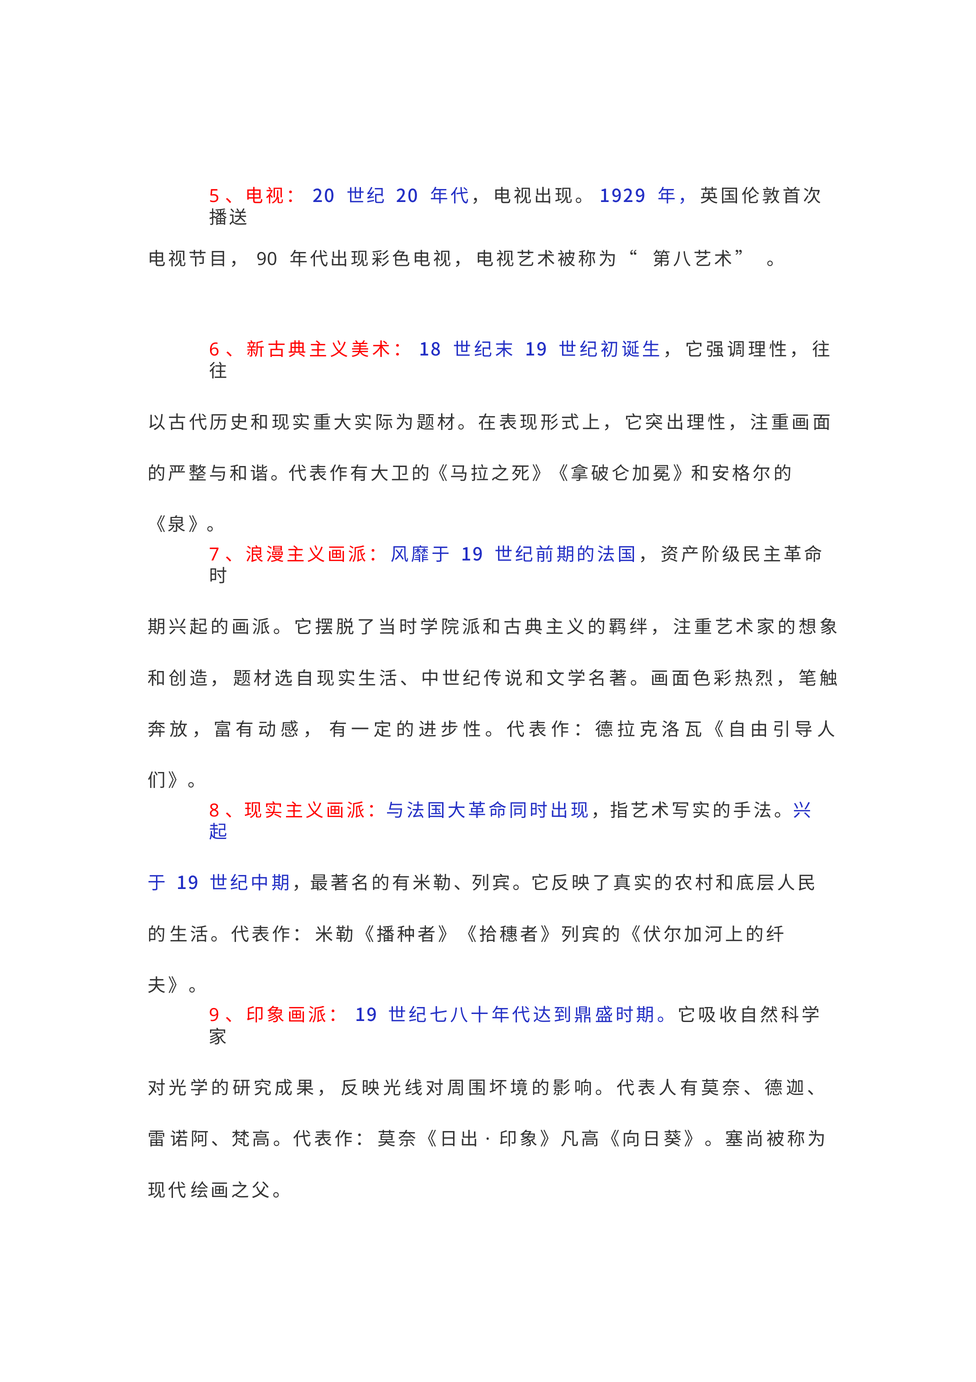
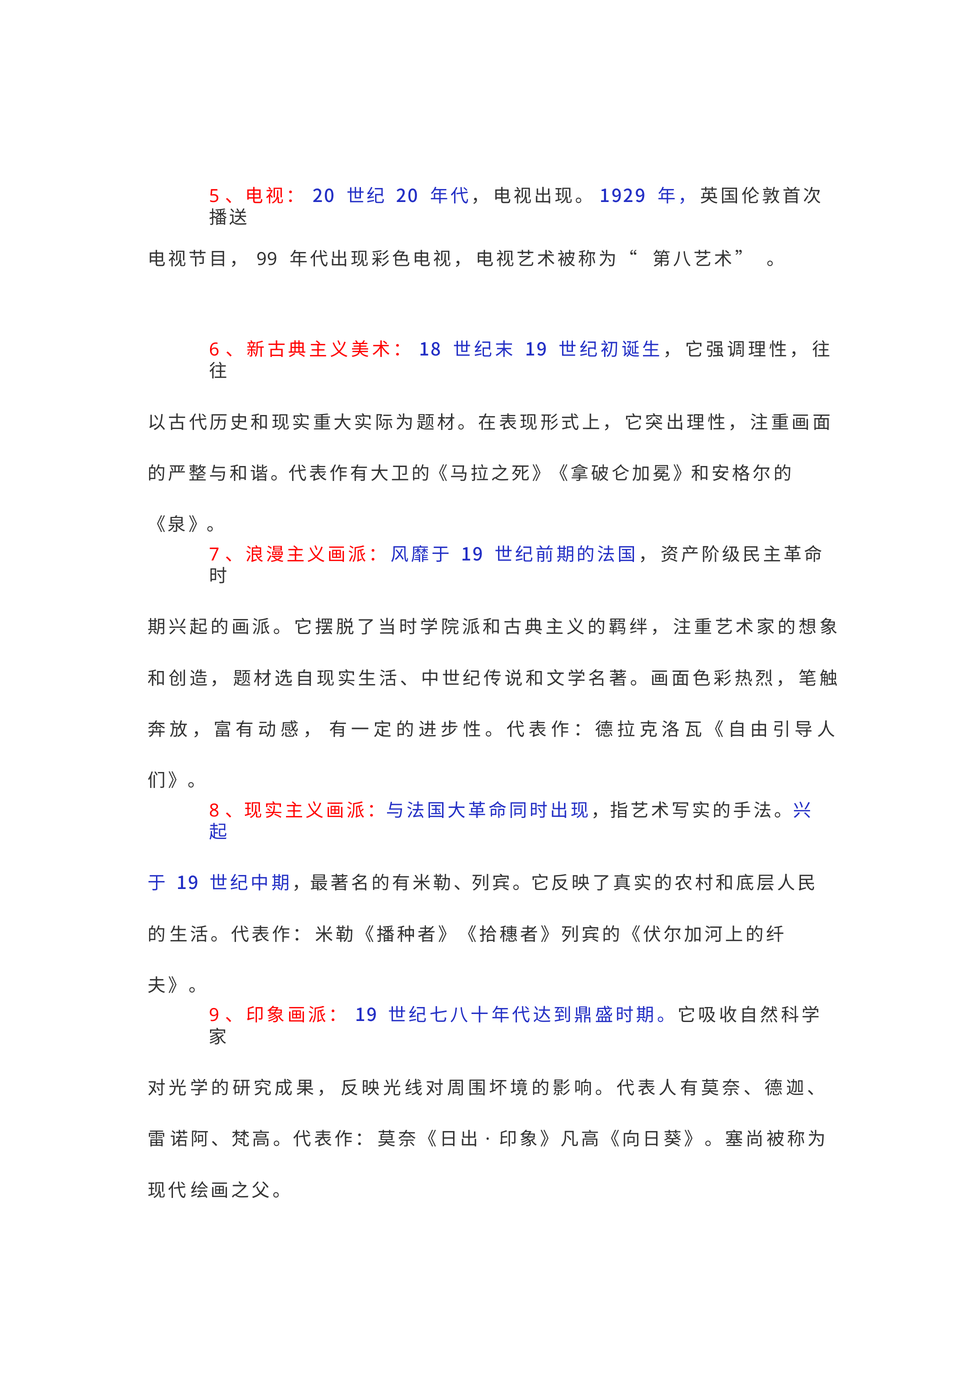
90: 90 -> 99 (267, 259)
